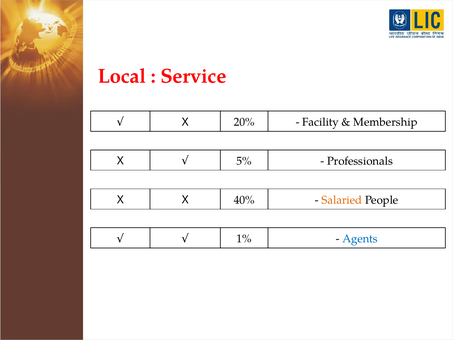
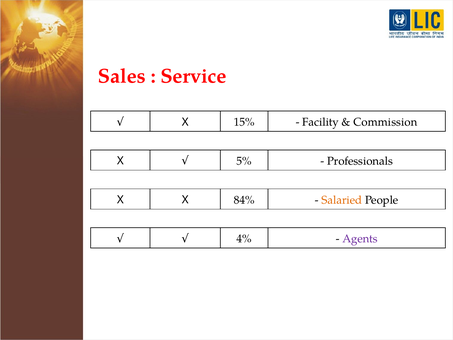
Local: Local -> Sales (122, 76)
20%: 20% -> 15% (244, 122)
Membership: Membership -> Commission (385, 122)
40%: 40% -> 84% (244, 200)
1%: 1% -> 4% (244, 239)
Agents colour: blue -> purple (360, 239)
